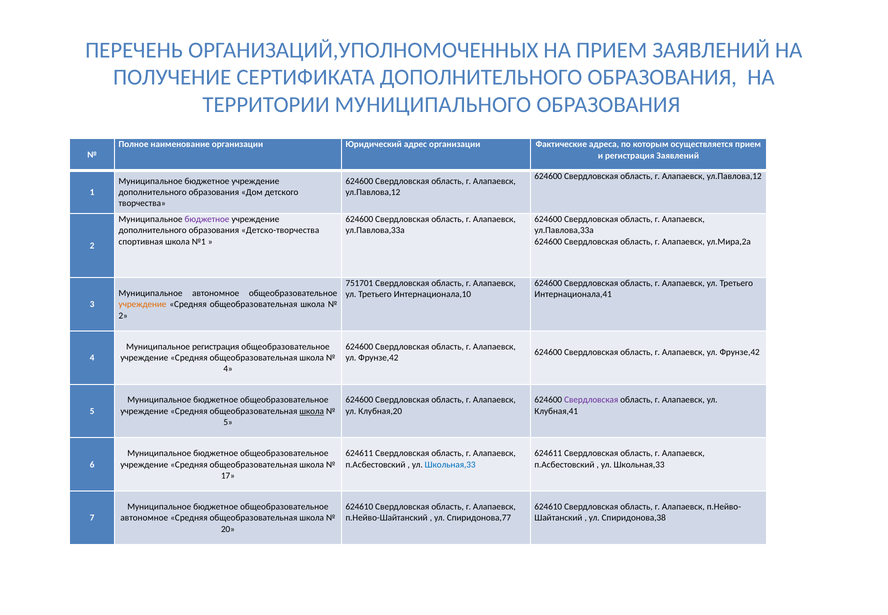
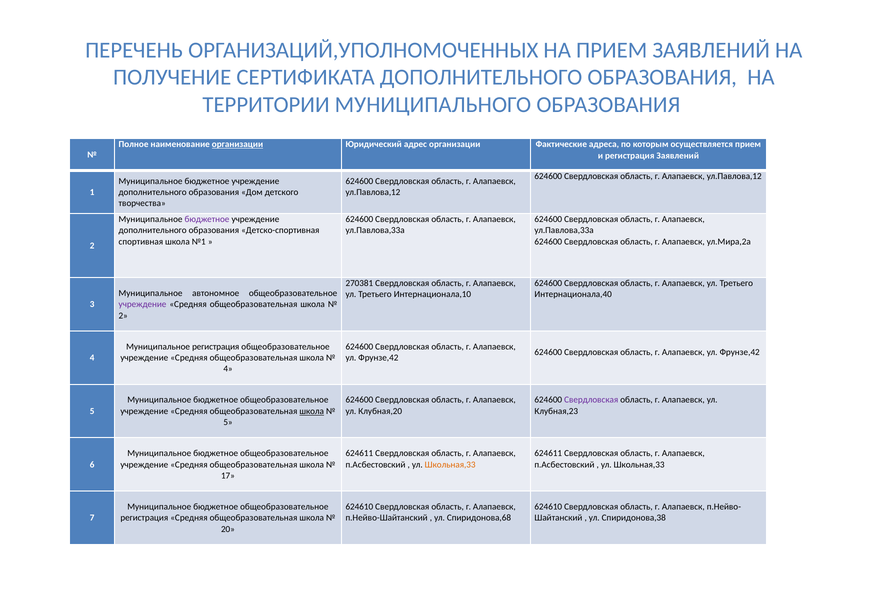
организации underline: none -> present (238, 144)
Детско-творчества: Детско-творчества -> Детско-спортивная (280, 230)
751701: 751701 -> 270381 (359, 283)
Интернационала,41: Интернационала,41 -> Интернационала,40 (573, 294)
учреждение colour: orange -> purple (142, 304)
Клубная,41: Клубная,41 -> Клубная,23 (556, 411)
Школьная,33 colour: blue -> orange (450, 464)
автономное: автономное -> регистрация (144, 518)
Спиридонова,77: Спиридонова,77 -> Спиридонова,68 (479, 518)
